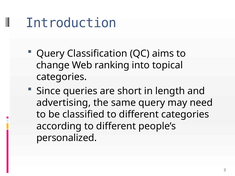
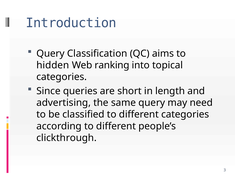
change: change -> hidden (53, 65)
personalized: personalized -> clickthrough (67, 138)
